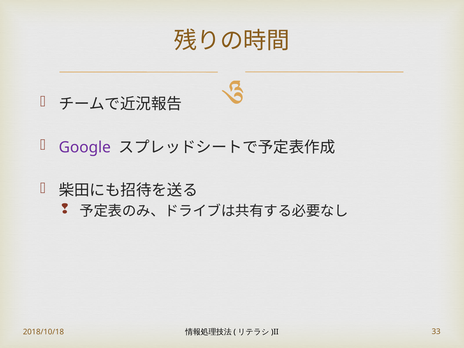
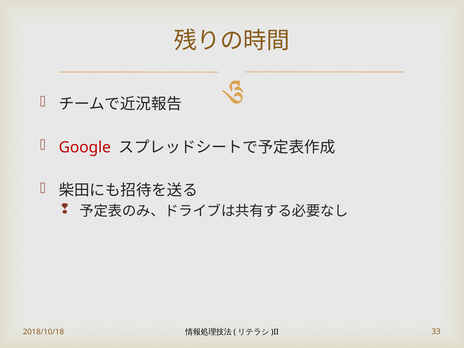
Google colour: purple -> red (85, 147)
